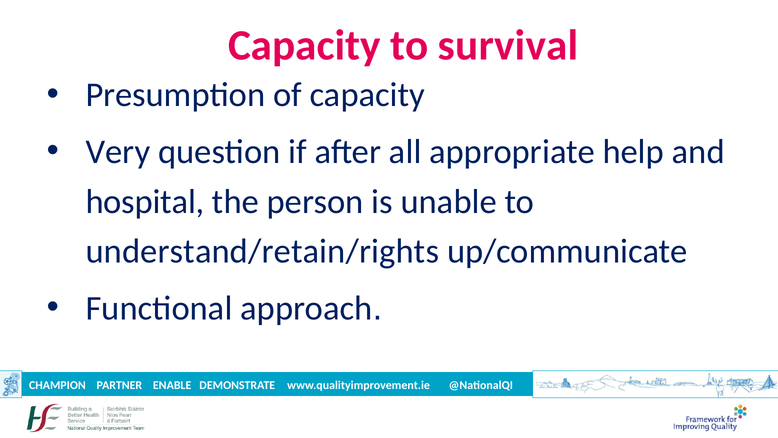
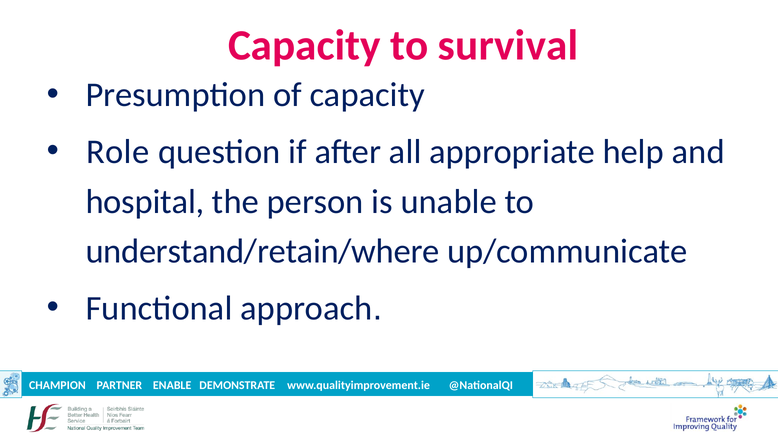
Very: Very -> Role (118, 152)
understand/retain/rights: understand/retain/rights -> understand/retain/where (263, 251)
